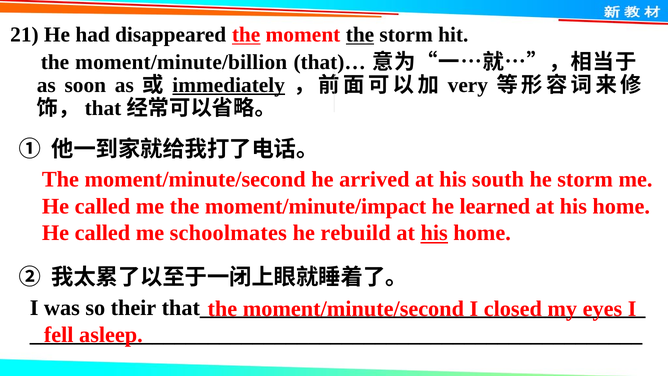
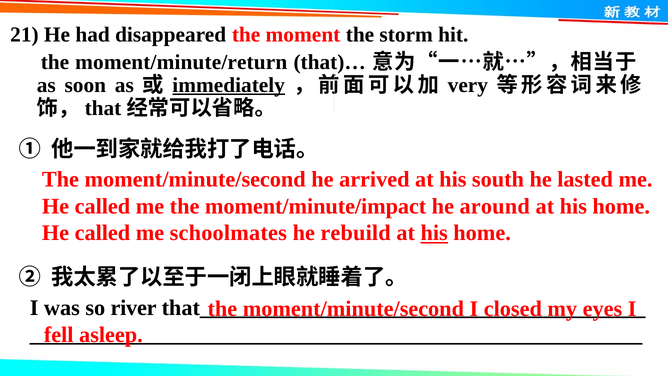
the underline: present -> none (246, 35)
the underline: present -> none (360, 35)
moment/minute/billion: moment/minute/billion -> moment/minute/return (181, 62)
he storm: storm -> lasted (585, 179)
learned: learned -> around (495, 206)
their: their -> river (134, 308)
